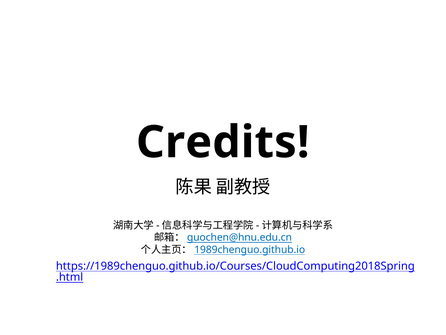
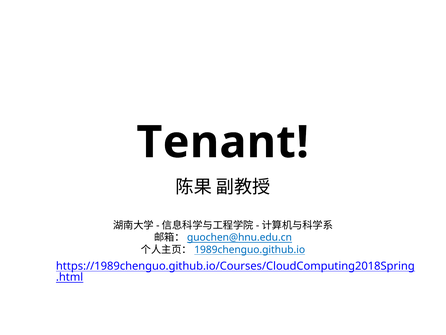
Credits: Credits -> Tenant (223, 142)
